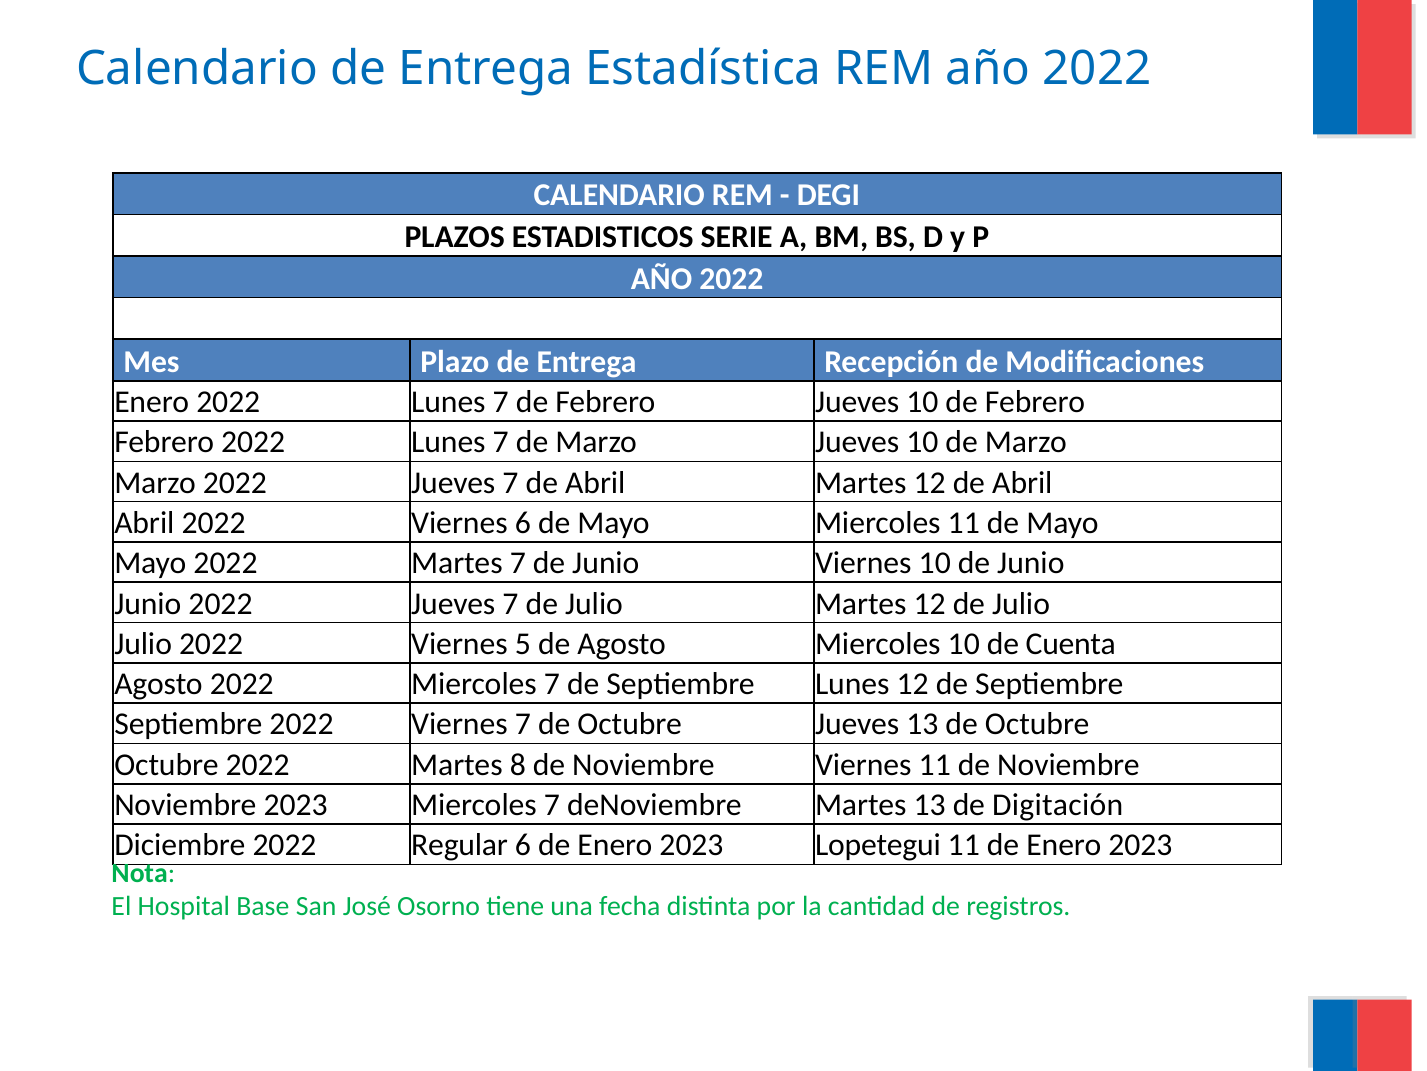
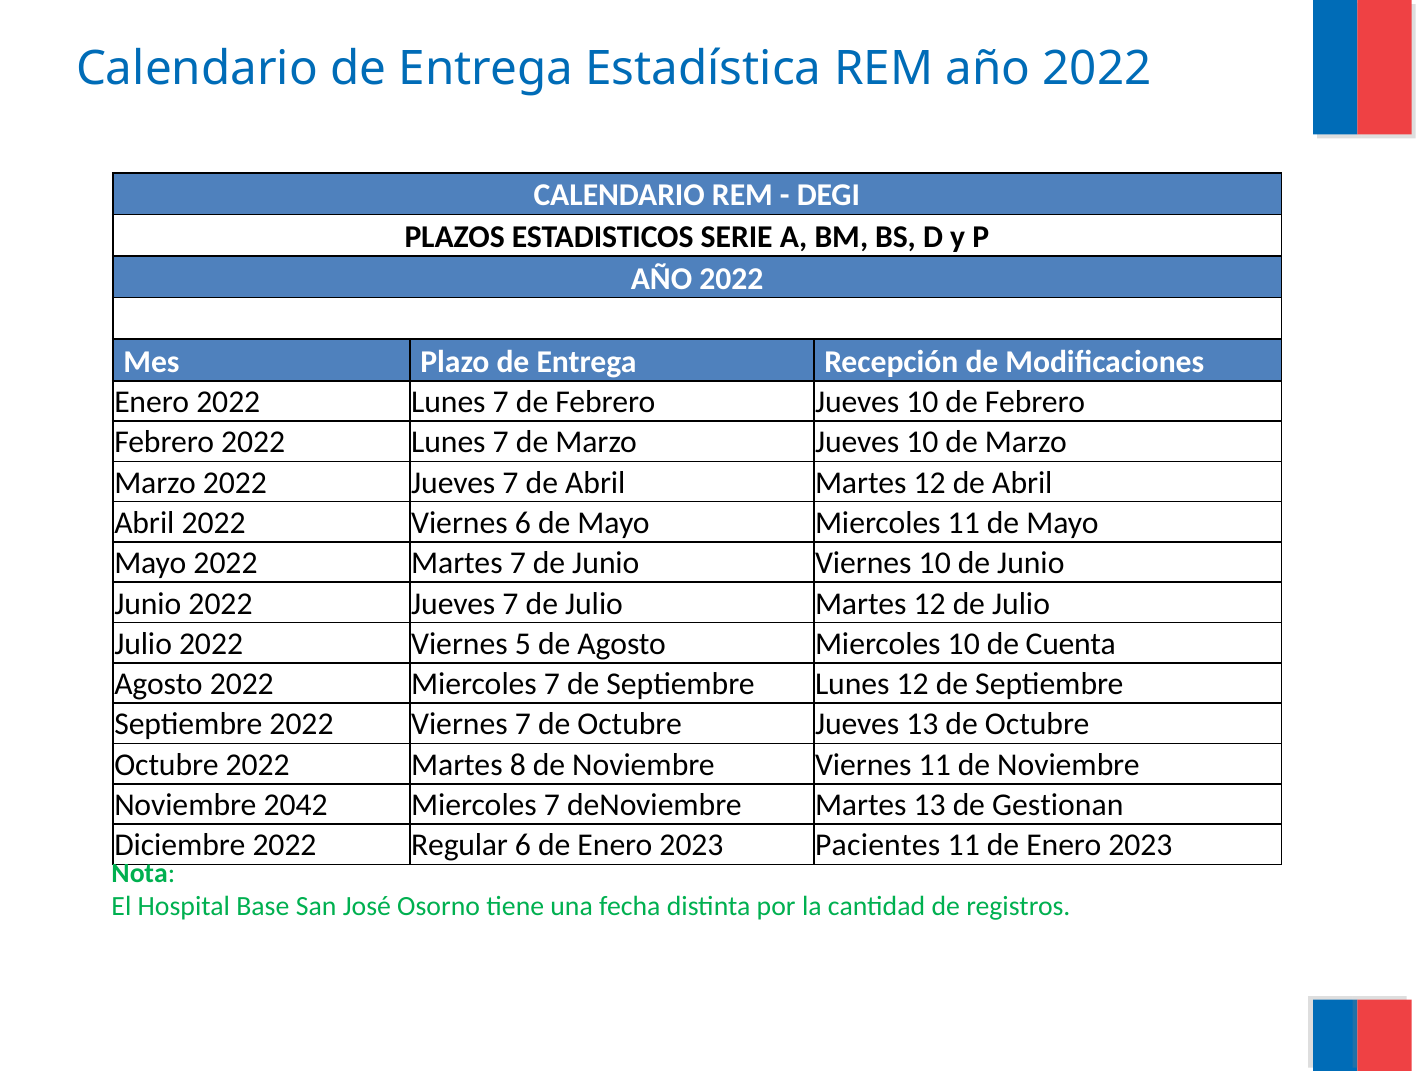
Noviembre 2023: 2023 -> 2042 (296, 805)
Digitación: Digitación -> Gestionan (1058, 805)
Lopetegui: Lopetegui -> Pacientes (878, 845)
